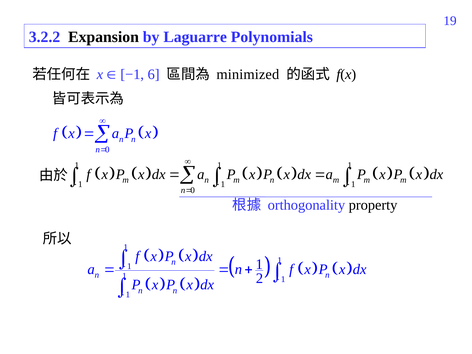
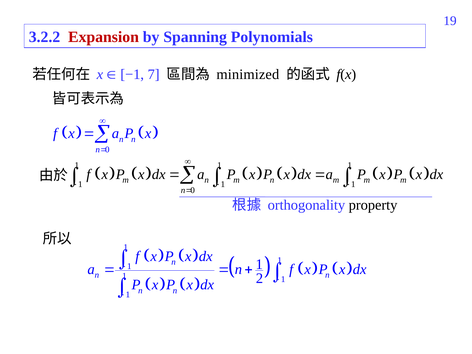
Expansion colour: black -> red (104, 37)
Laguarre: Laguarre -> Spanning (195, 37)
6: 6 -> 7 (154, 74)
